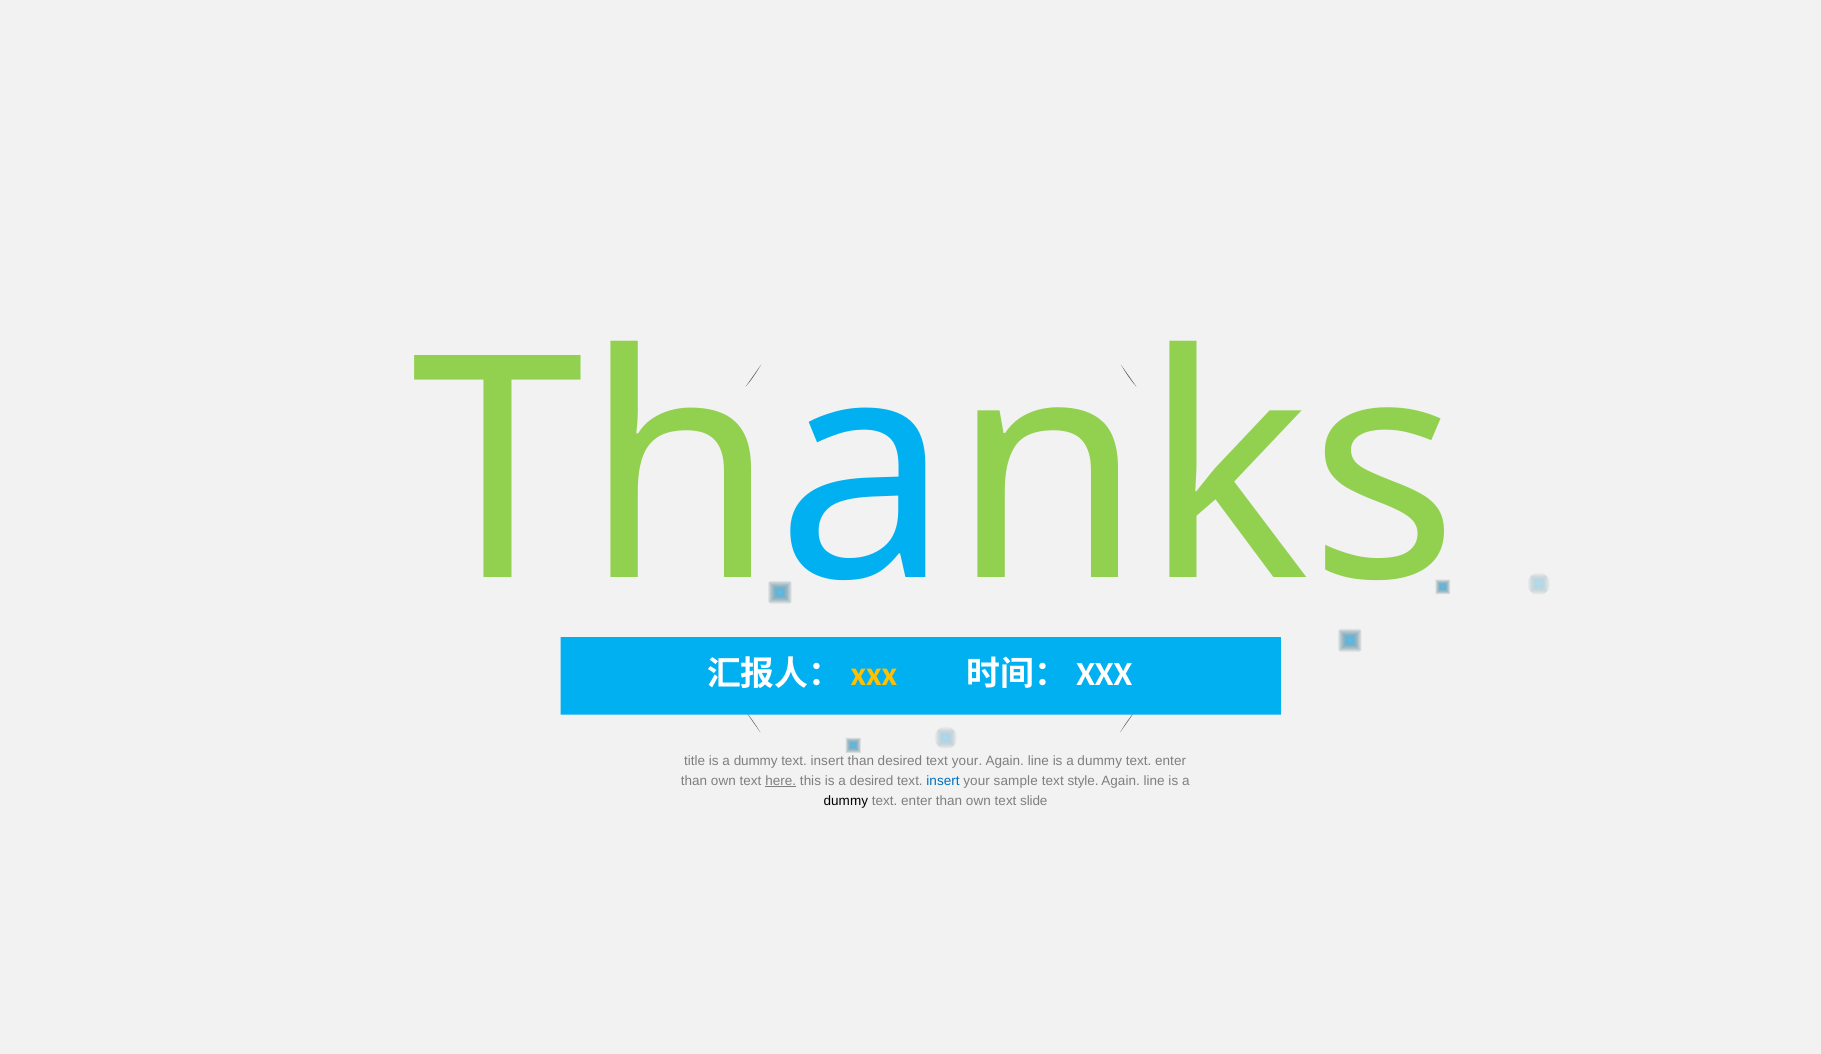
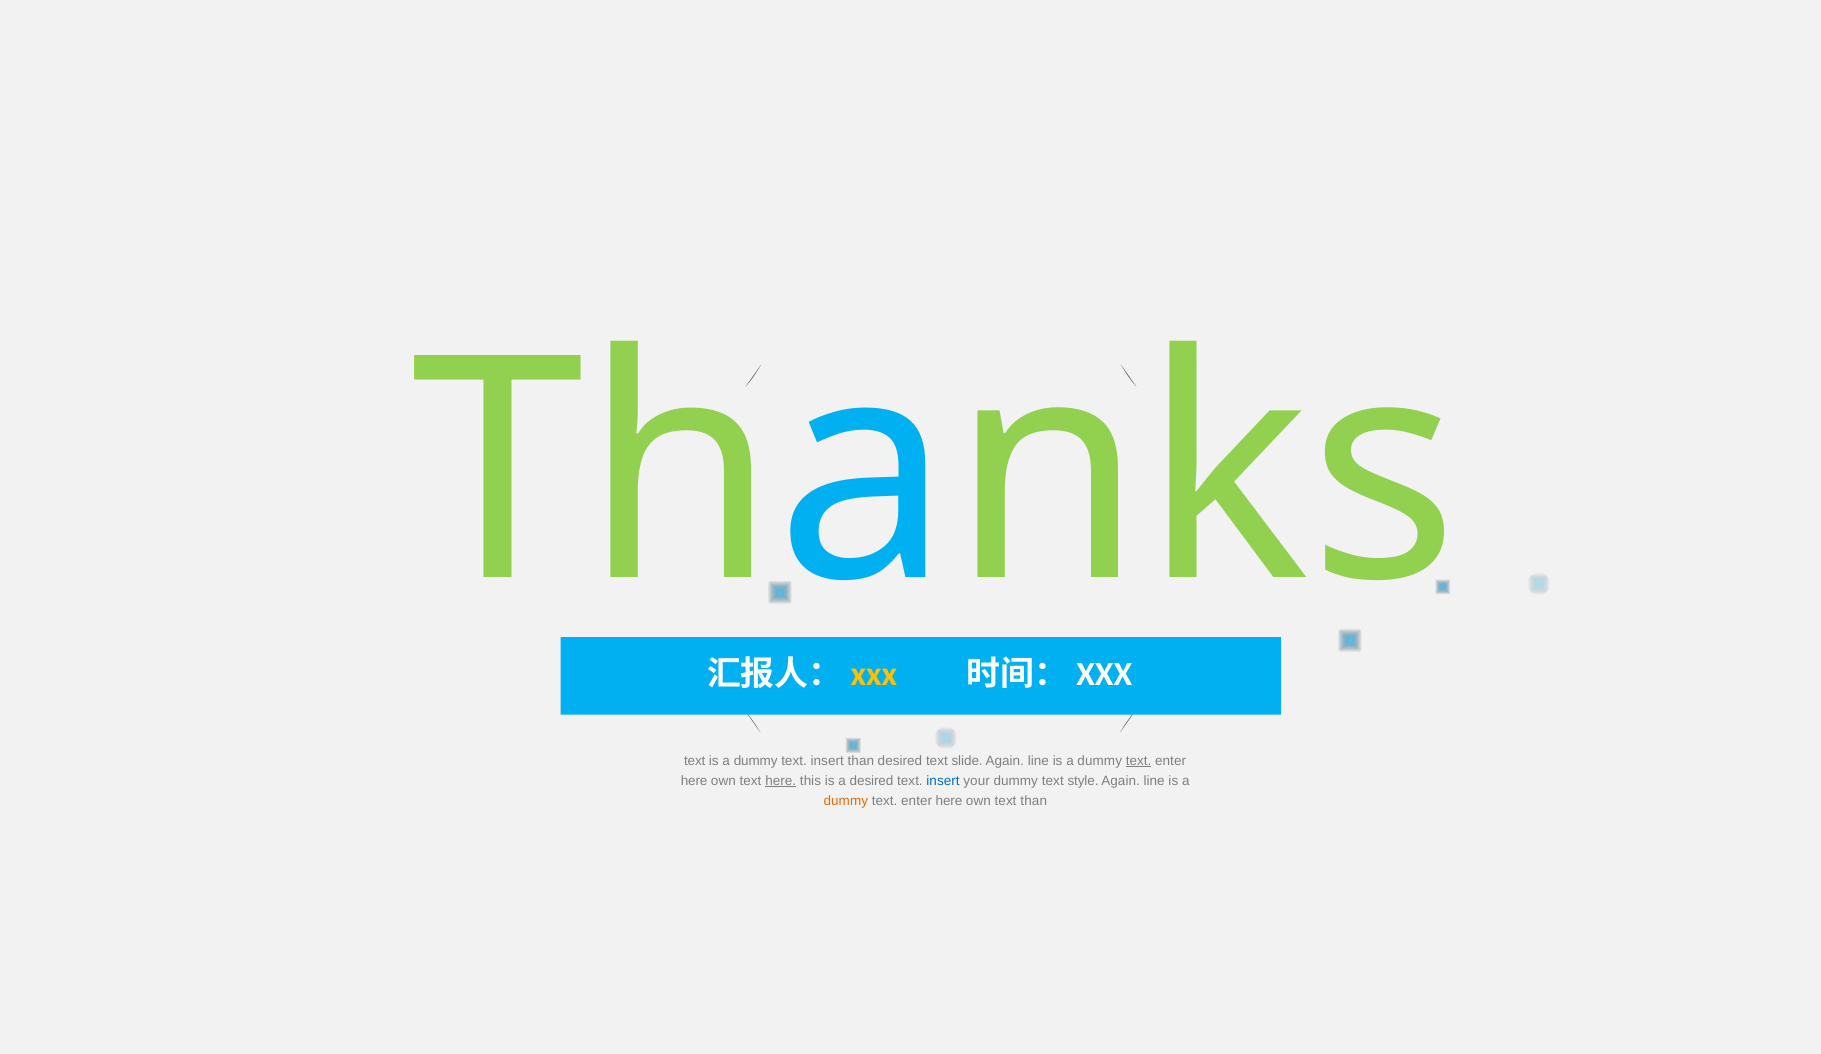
title: title -> text (695, 761)
text your: your -> slide (967, 761)
text underline: none -> present (1139, 761)
than: than -> here (694, 781)
your sample: sample -> dummy (1016, 781)
dummy colour: black -> orange (846, 802)
than: than -> here (949, 802)
text slide: slide -> than (1034, 802)
